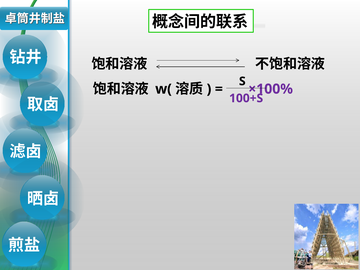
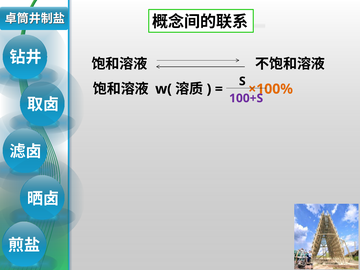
×100% colour: purple -> orange (271, 89)
